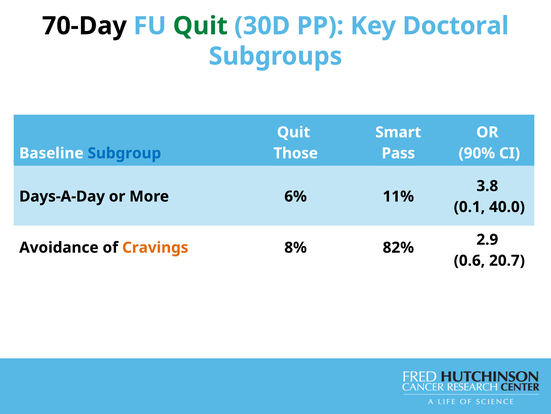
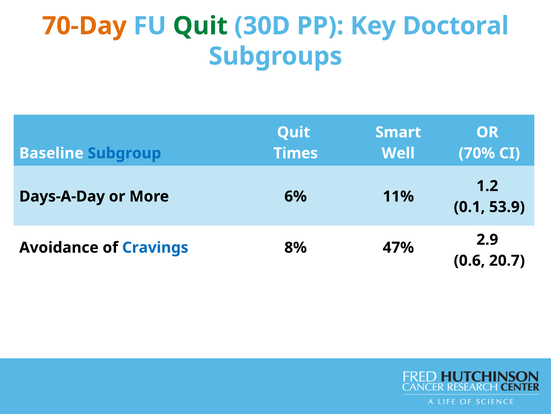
70-Day colour: black -> orange (84, 26)
Those: Those -> Times (296, 153)
Pass: Pass -> Well (398, 153)
90%: 90% -> 70% (477, 153)
3.8: 3.8 -> 1.2 (487, 186)
40.0: 40.0 -> 53.9 (507, 207)
Cravings colour: orange -> blue (155, 247)
82%: 82% -> 47% (398, 247)
